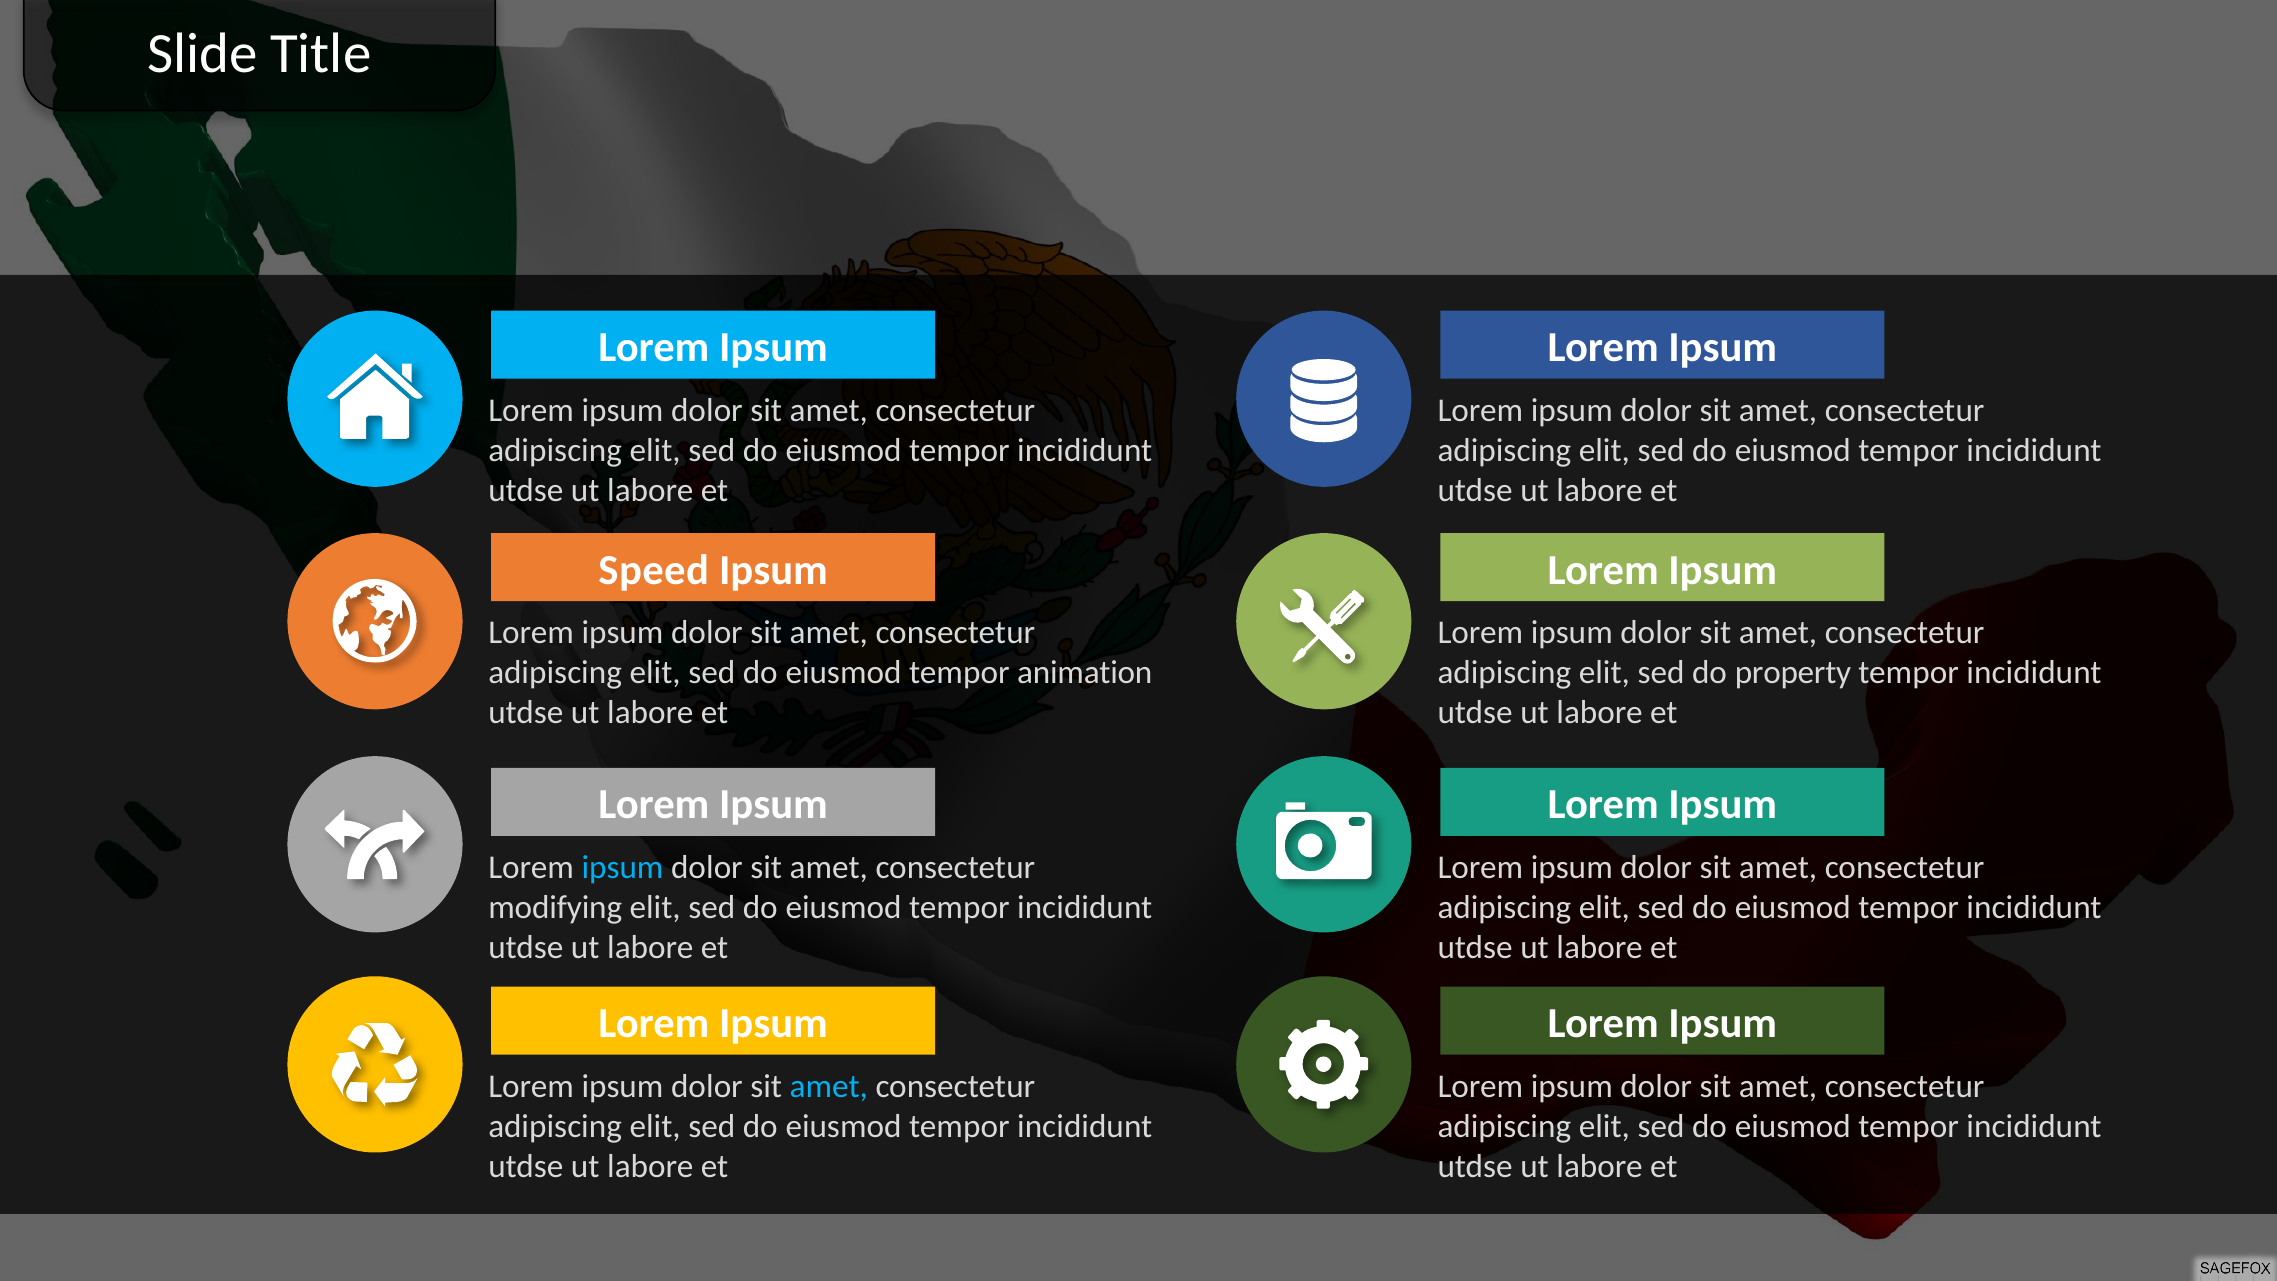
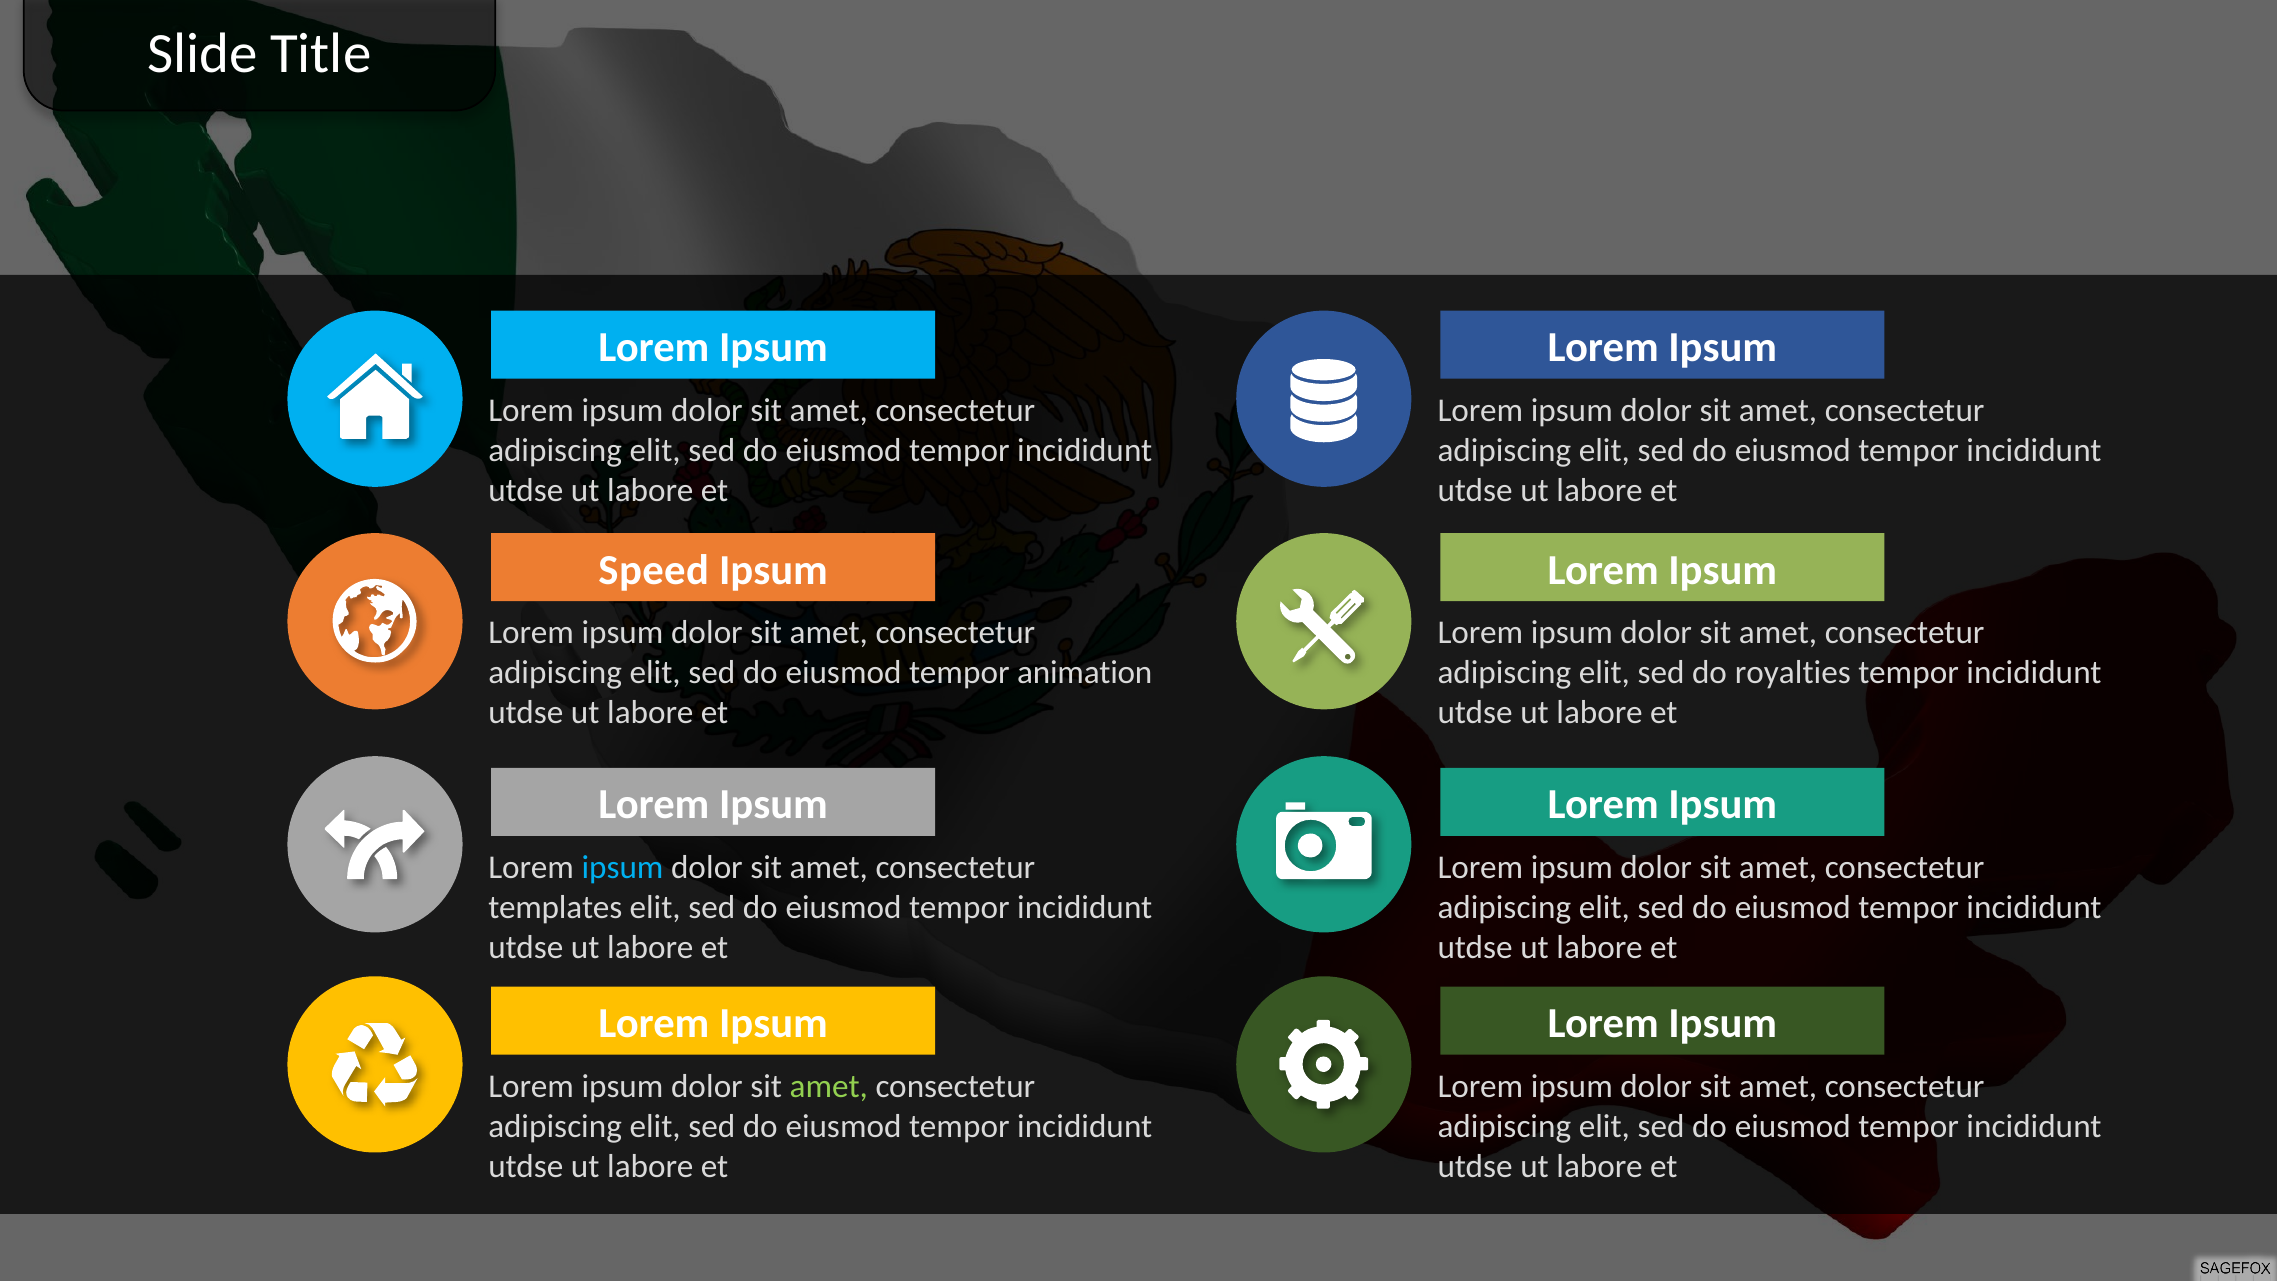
property: property -> royalties (1793, 673)
modifying: modifying -> templates (555, 907)
amet colour: light blue -> light green (829, 1086)
